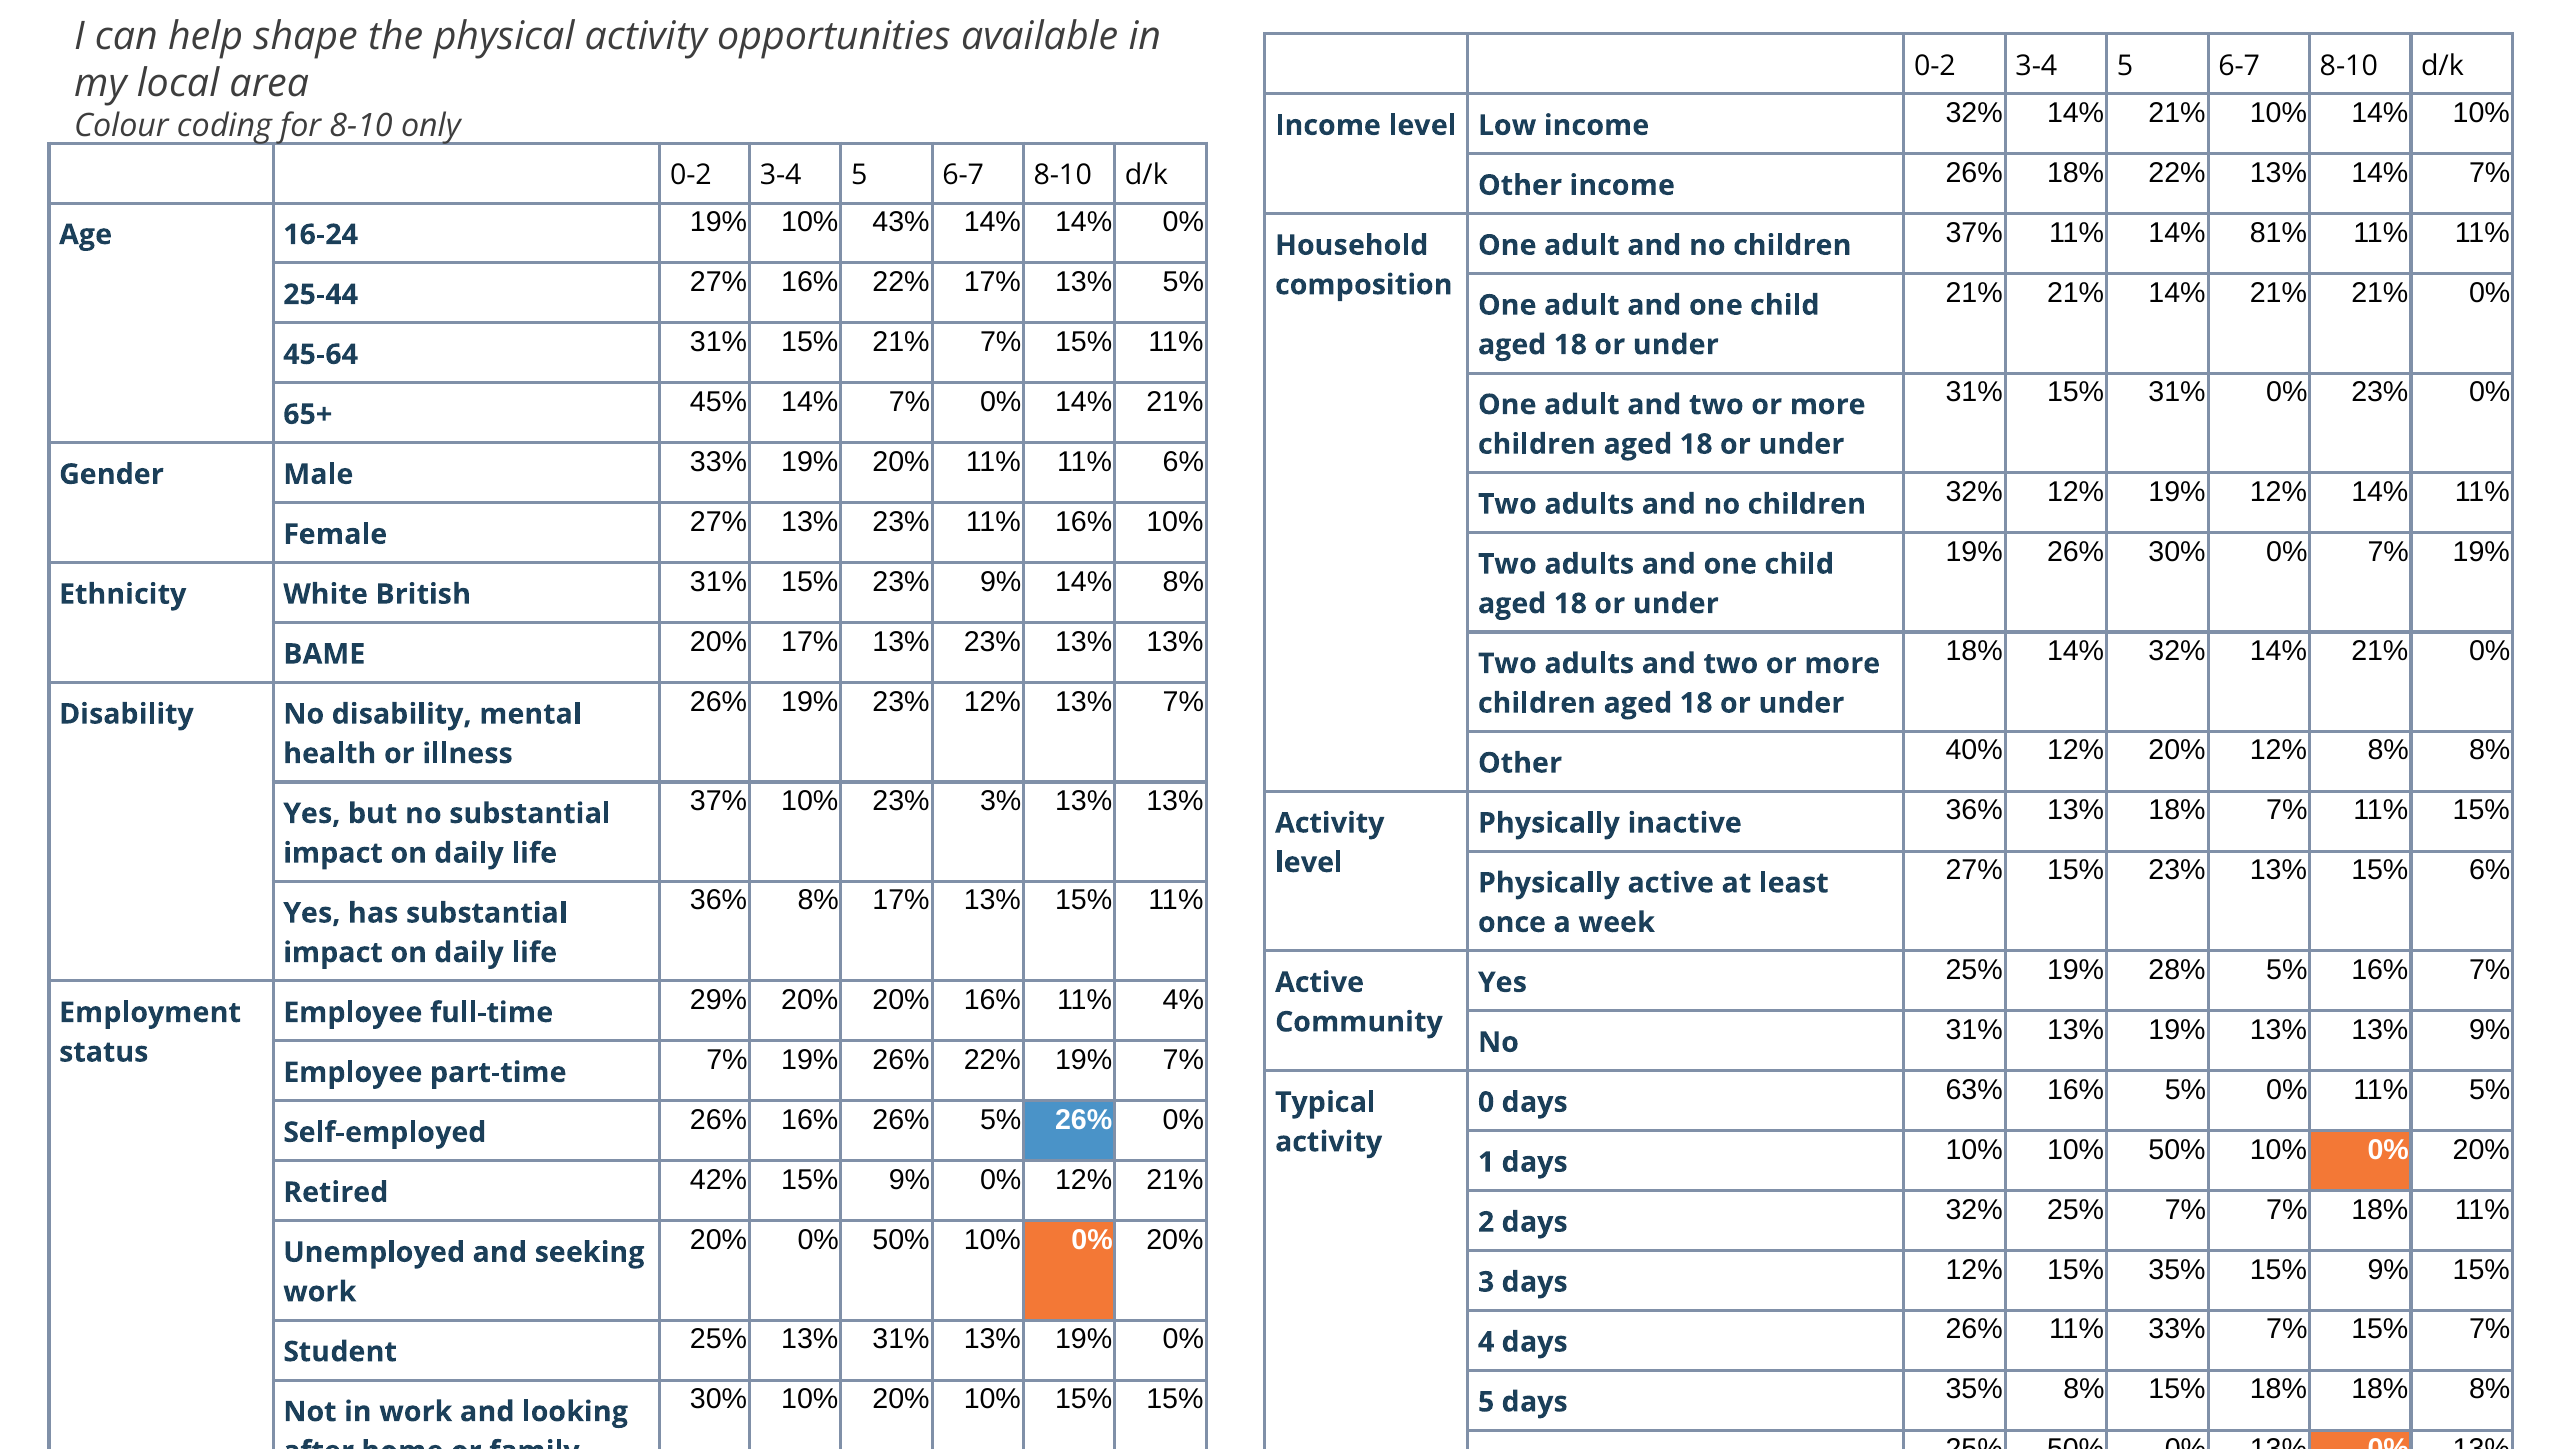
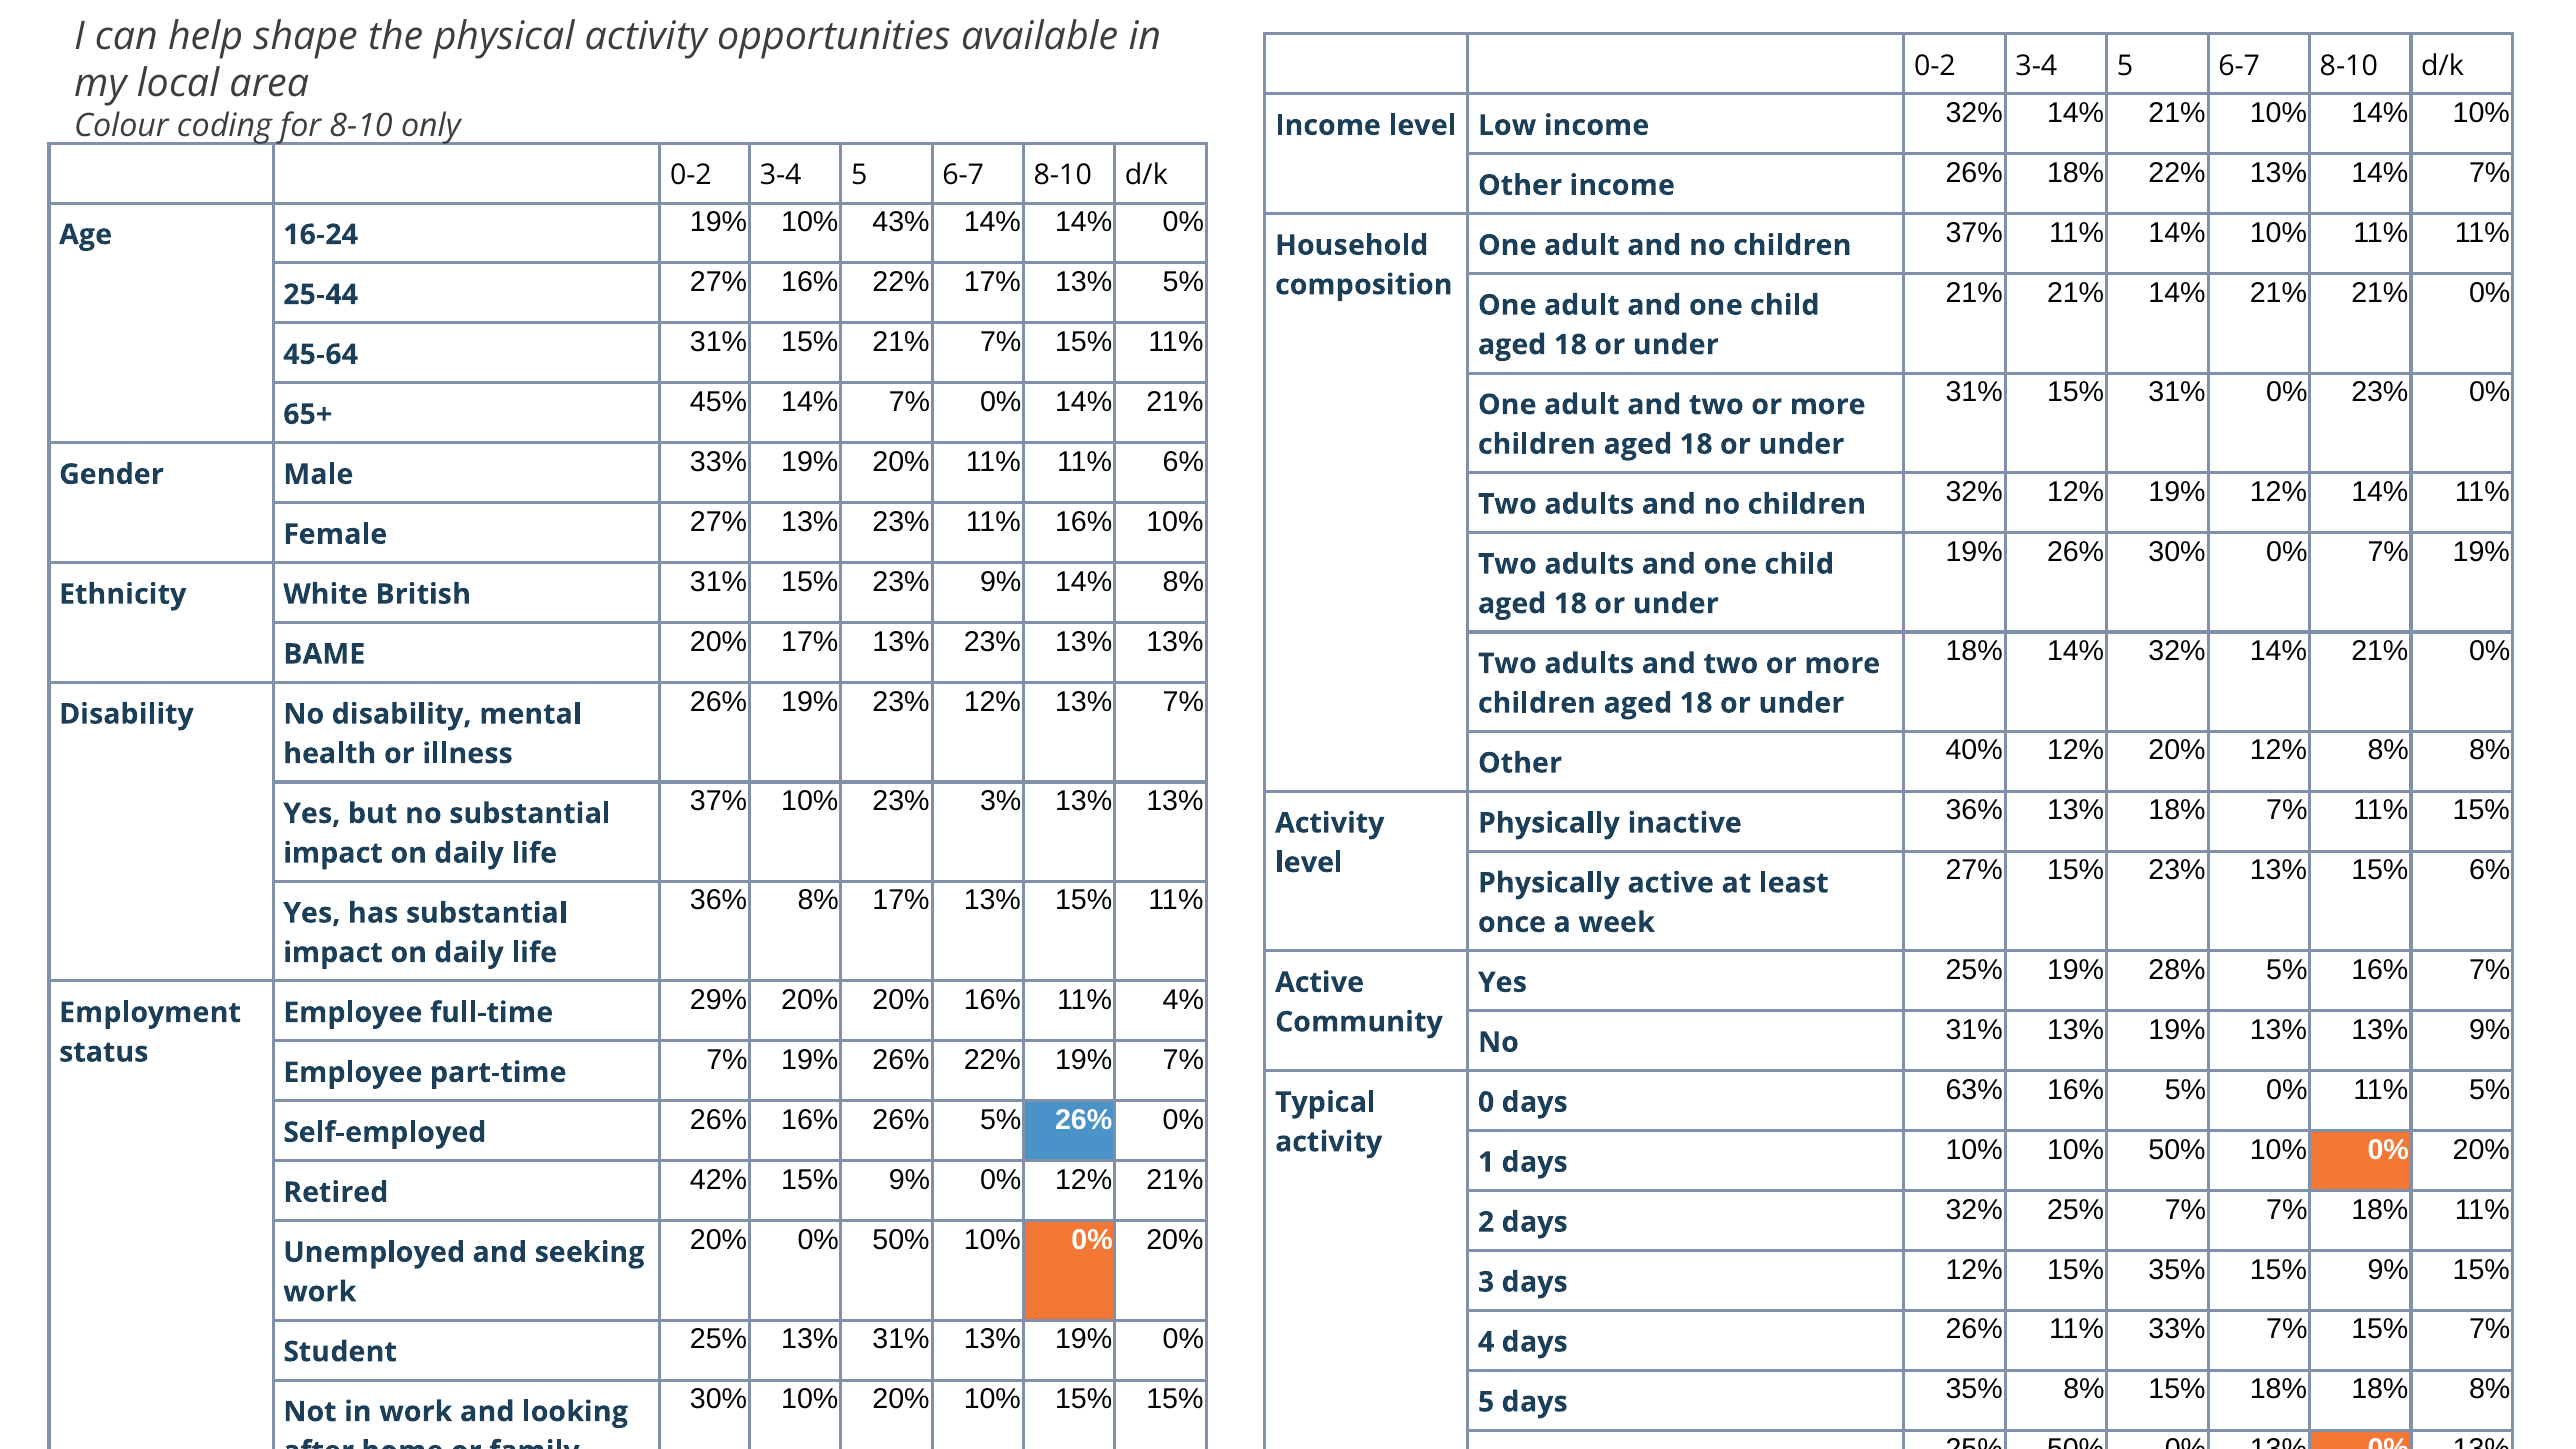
11% 14% 81%: 81% -> 10% (2278, 233)
